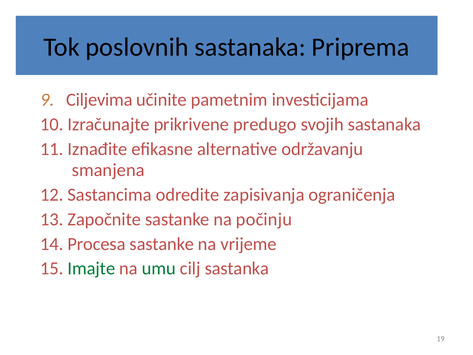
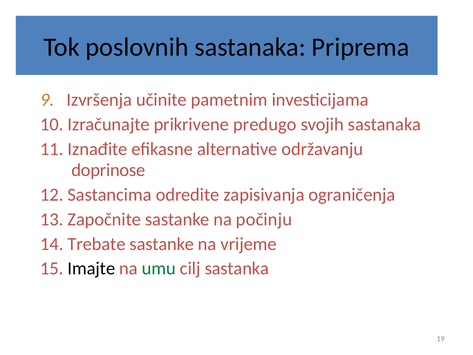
Ciljevima: Ciljevima -> Izvršenja (99, 100)
smanjena: smanjena -> doprinose (108, 170)
Procesa: Procesa -> Trebate (97, 244)
Imajte colour: green -> black (91, 268)
